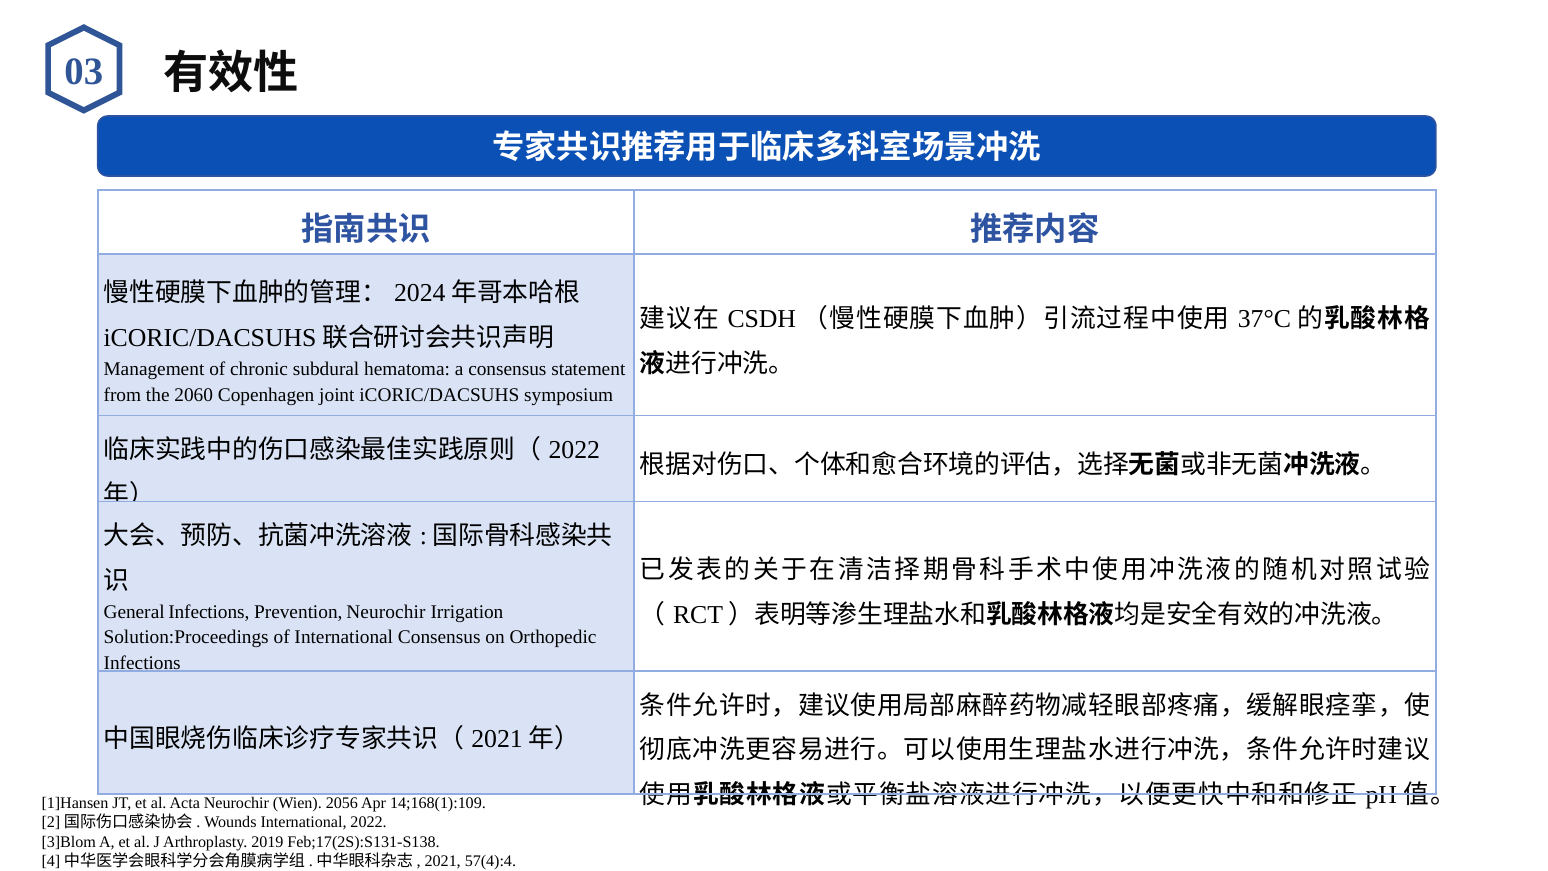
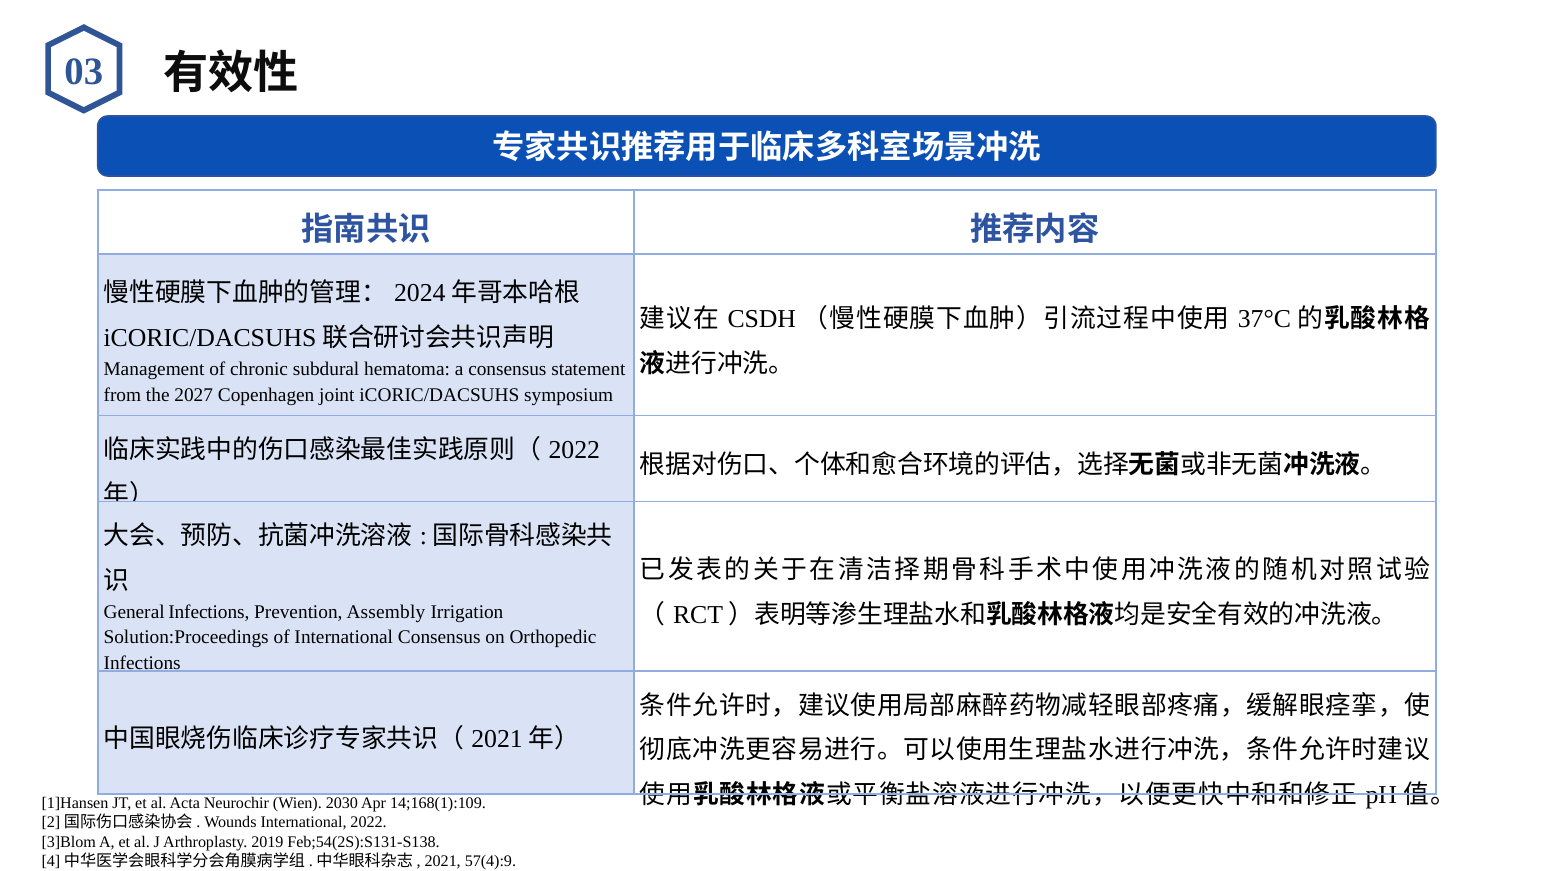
2060: 2060 -> 2027 (194, 395)
Prevention Neurochir: Neurochir -> Assembly (386, 612)
2056: 2056 -> 2030 (342, 803)
Feb;17(2S):S131-S138: Feb;17(2S):S131-S138 -> Feb;54(2S):S131-S138 (363, 842)
57(4):4: 57(4):4 -> 57(4):9 (490, 861)
